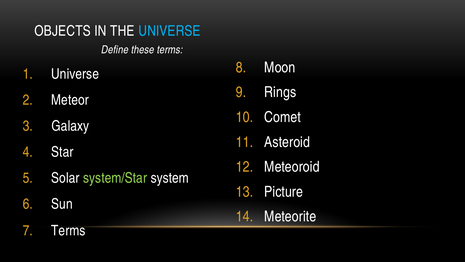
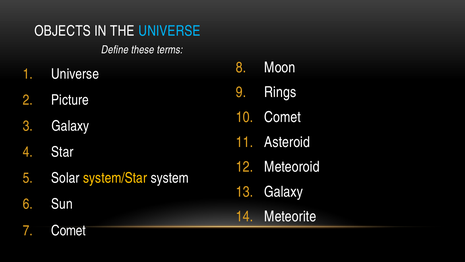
Meteor: Meteor -> Picture (70, 100)
system/Star colour: light green -> yellow (115, 178)
Picture: Picture -> Galaxy (284, 191)
Terms: Terms -> Comet (68, 230)
